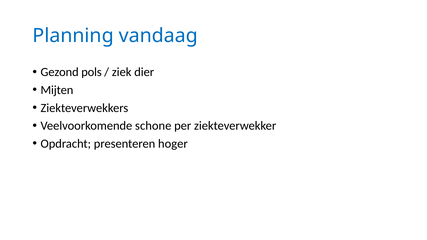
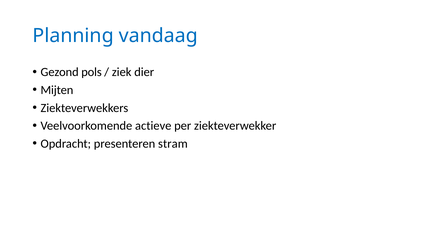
schone: schone -> actieve (153, 126)
hoger: hoger -> stram (173, 144)
